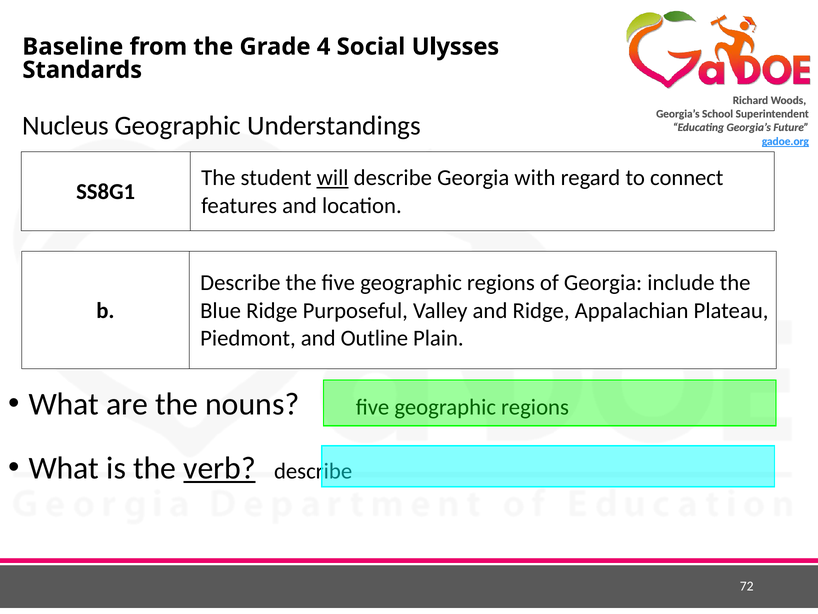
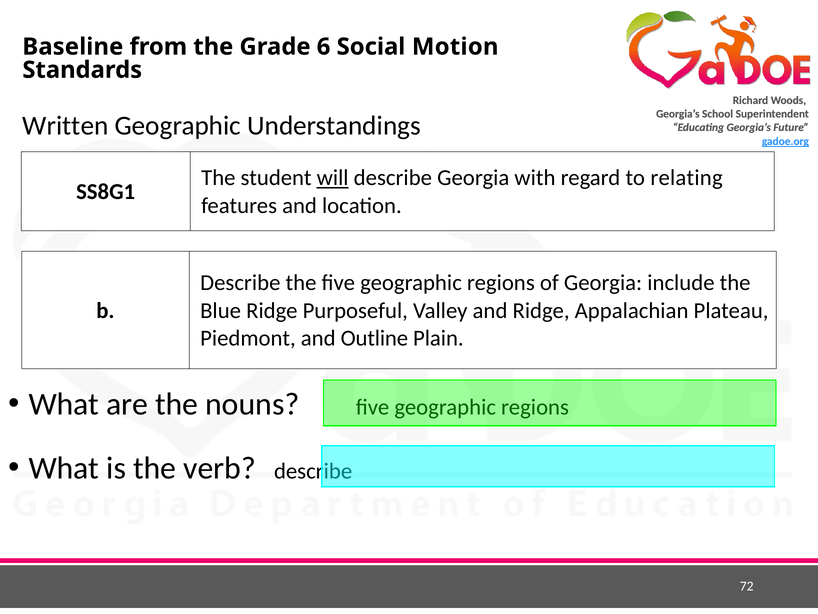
4: 4 -> 6 (324, 47)
Ulysses: Ulysses -> Motion (455, 47)
Nucleus: Nucleus -> Written (65, 126)
connect: connect -> relating (687, 178)
verb underline: present -> none (220, 468)
